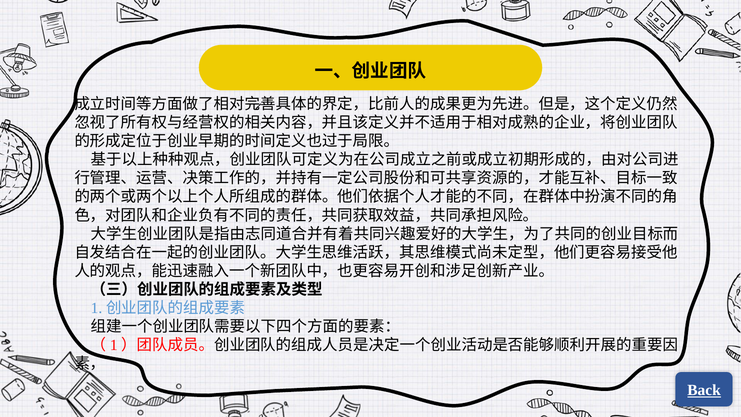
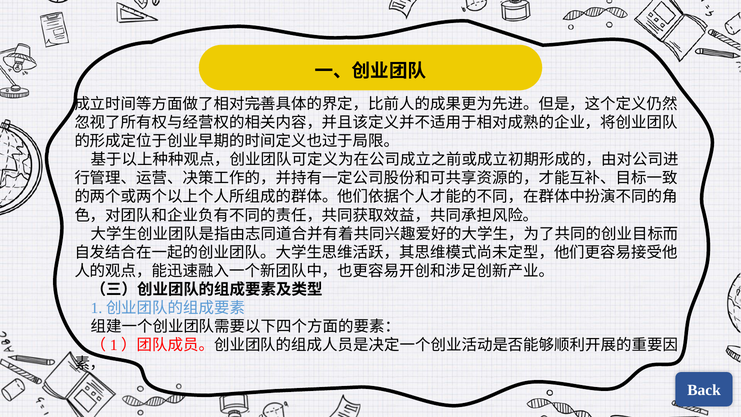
Back underline: present -> none (704, 390)
